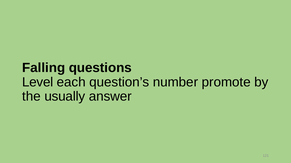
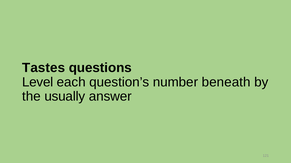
Falling: Falling -> Tastes (44, 68)
promote: promote -> beneath (226, 82)
